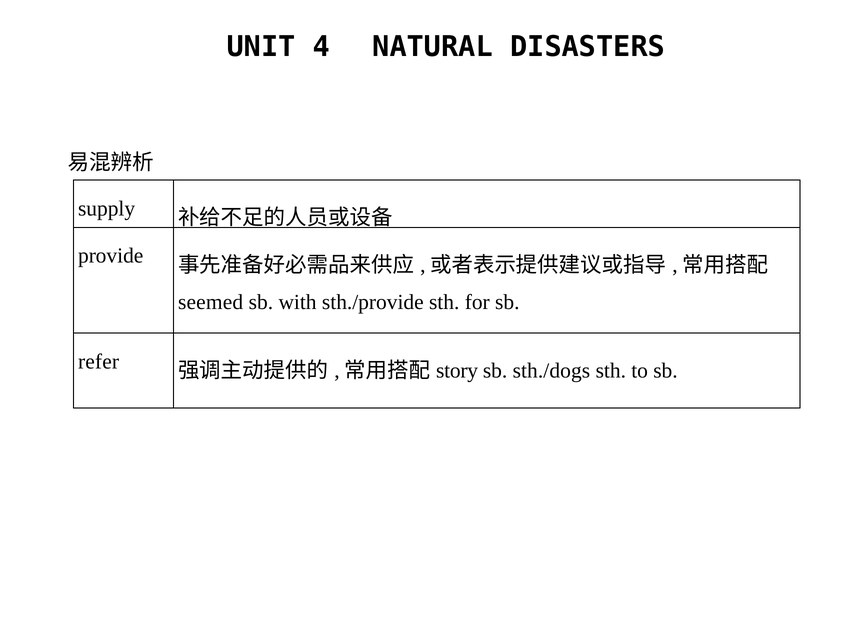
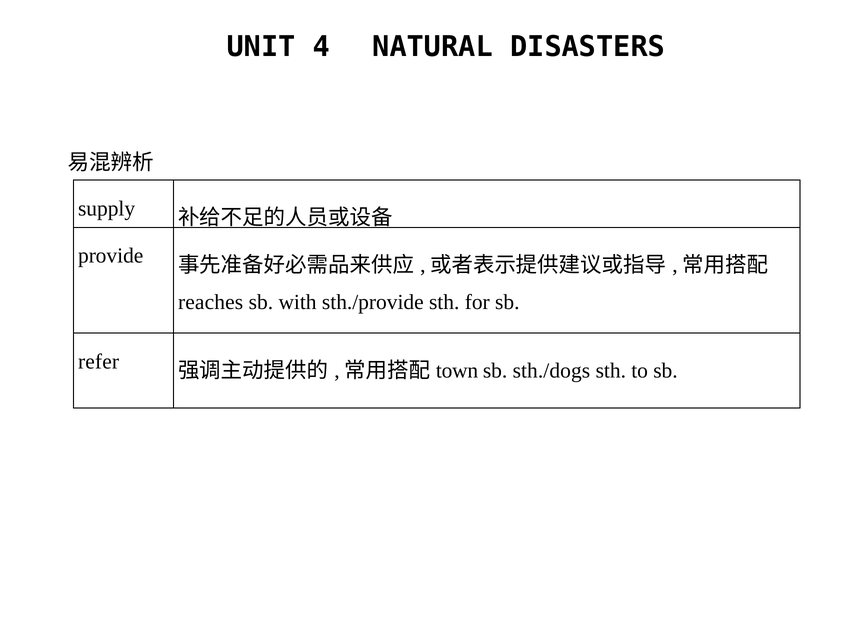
seemed: seemed -> reaches (211, 302)
story: story -> town (457, 371)
